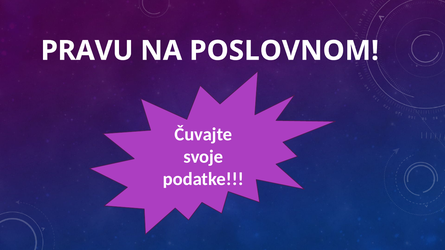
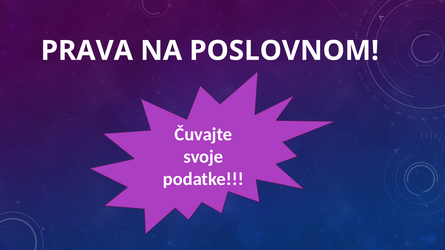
PRAVU: PRAVU -> PRAVA (87, 51)
